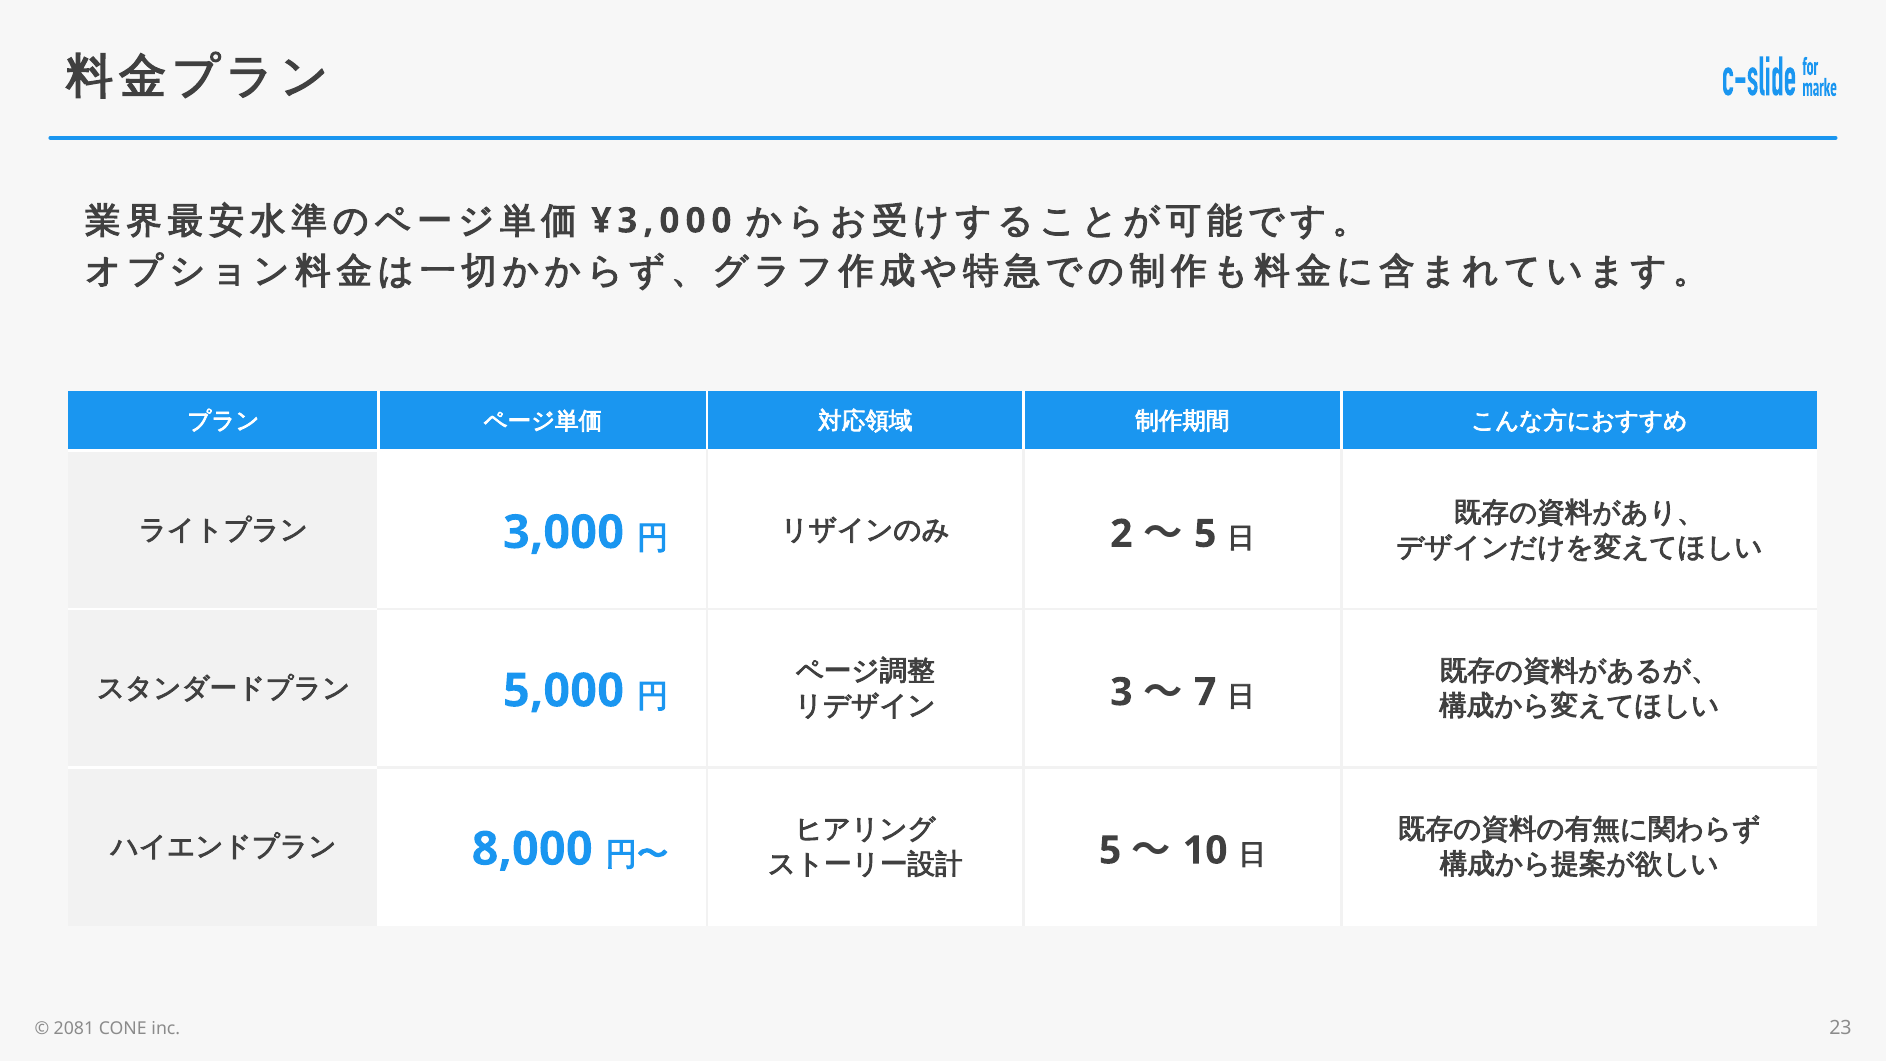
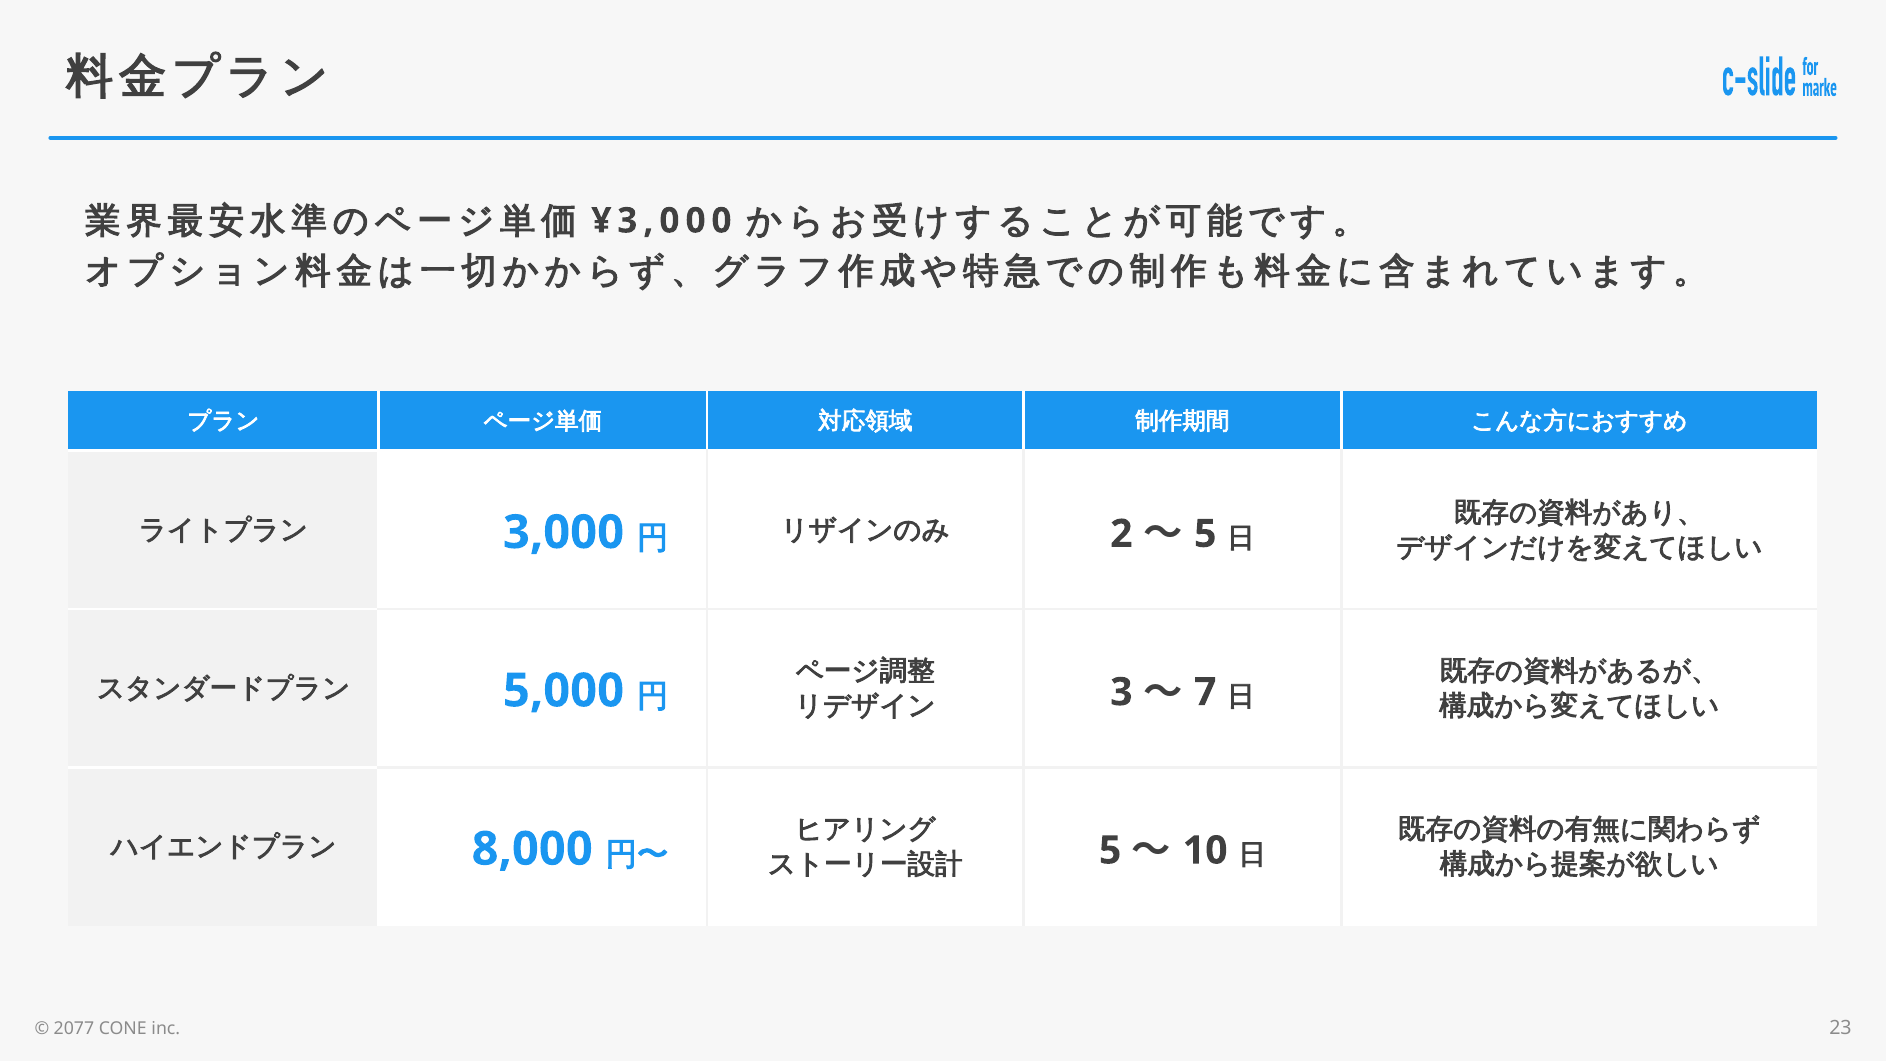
2081: 2081 -> 2077 (74, 1029)
